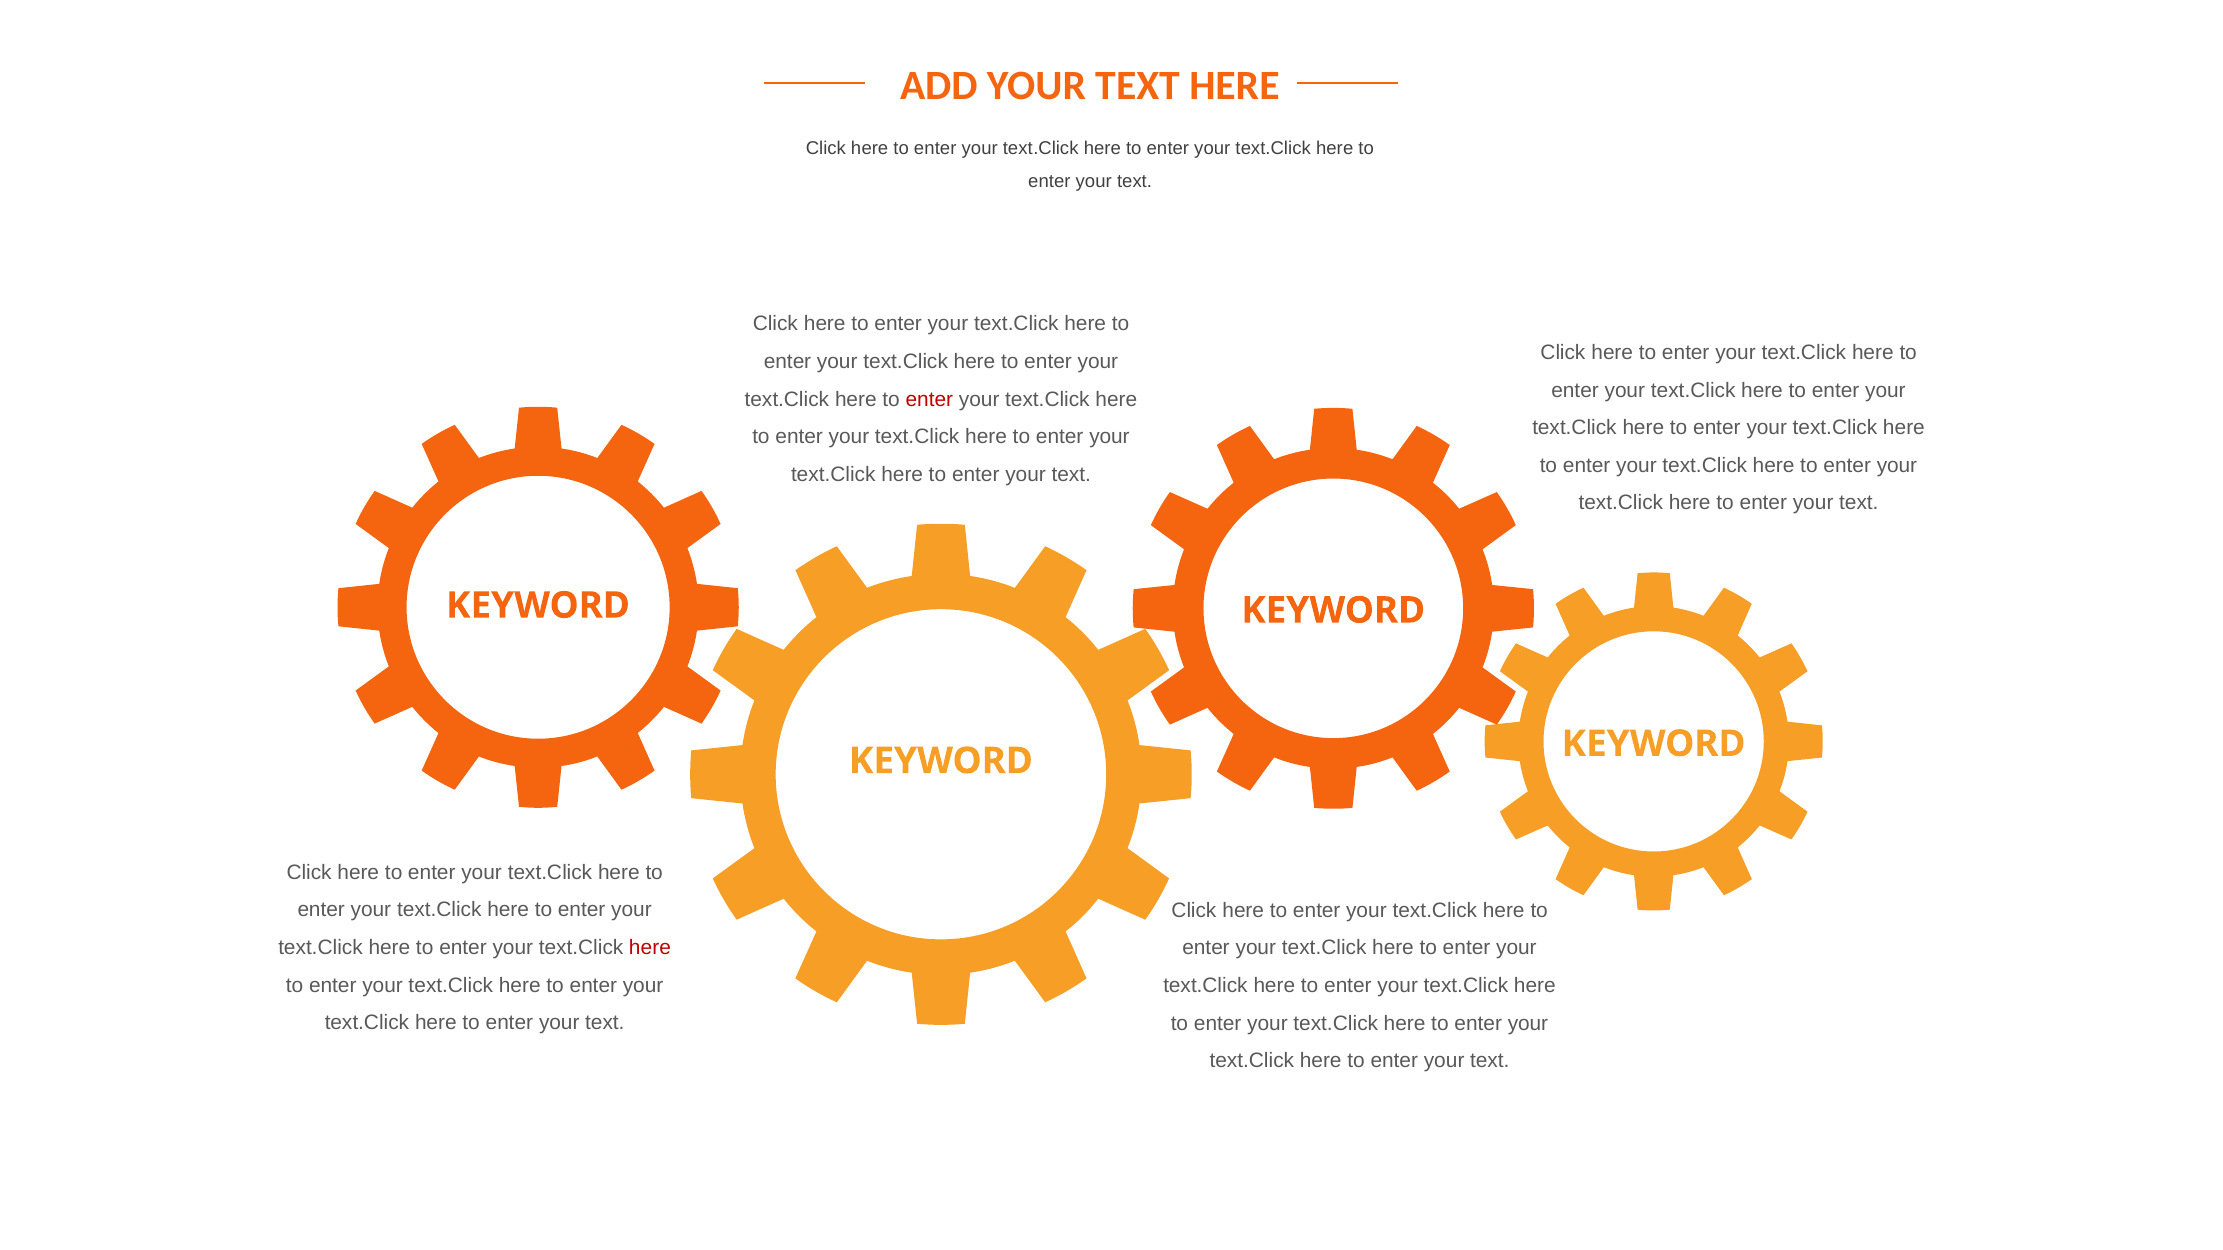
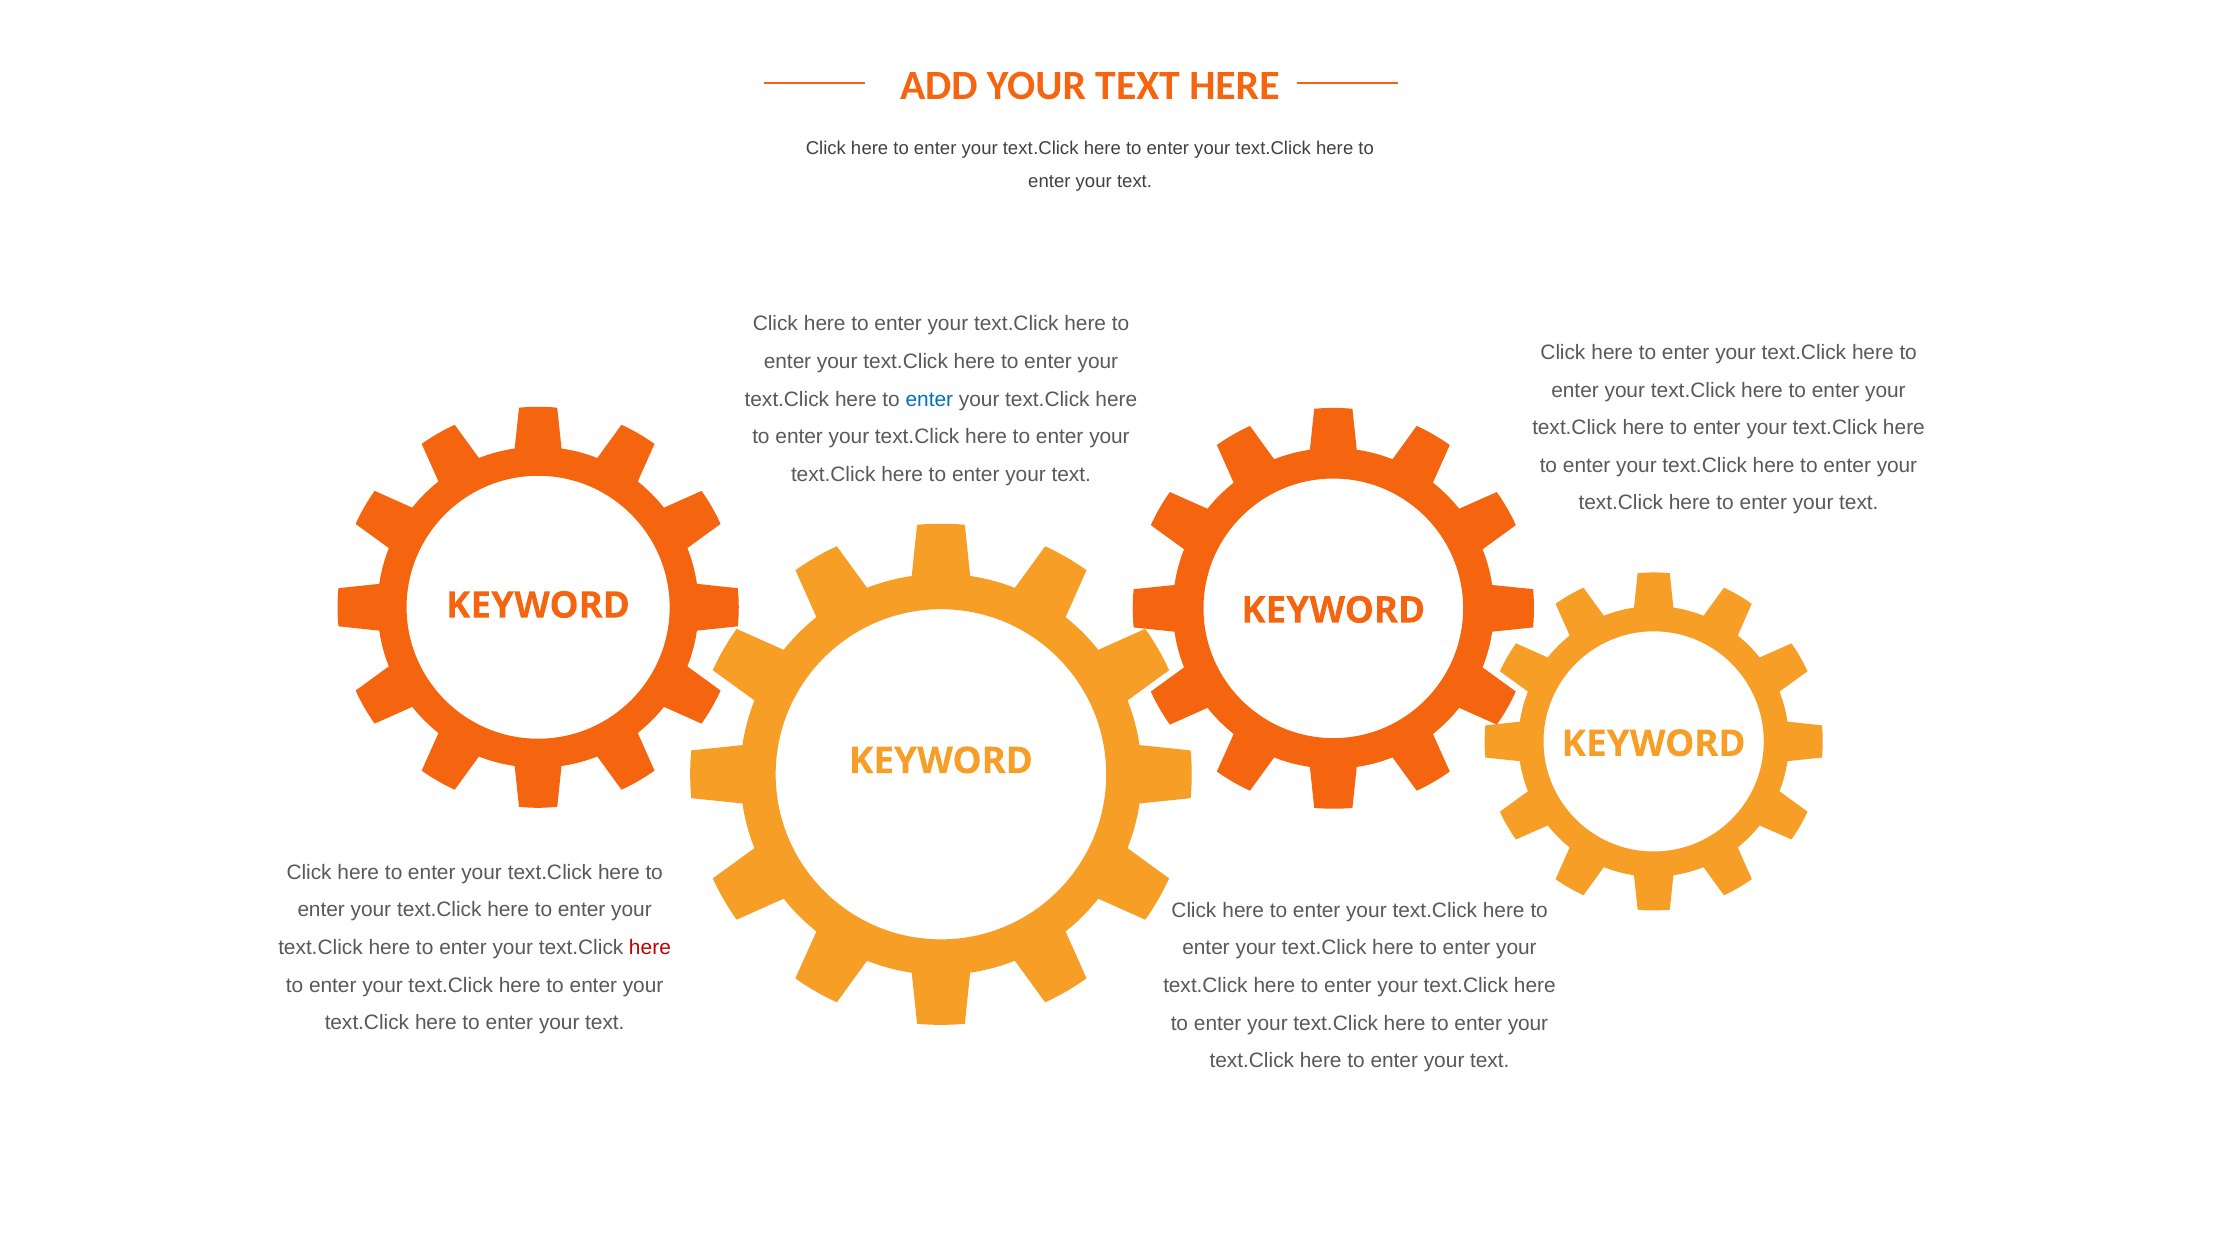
enter colour: red -> blue (929, 399)
